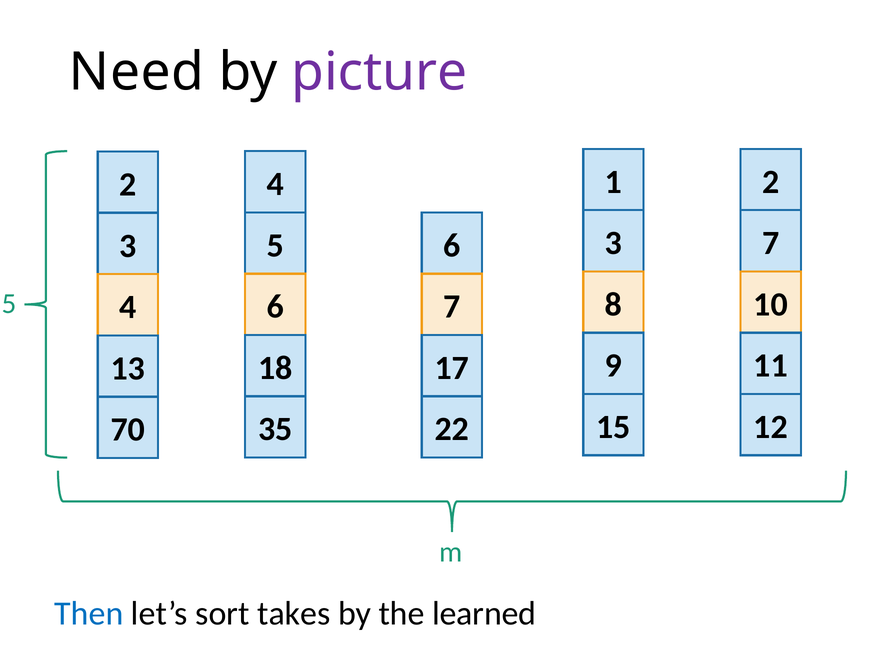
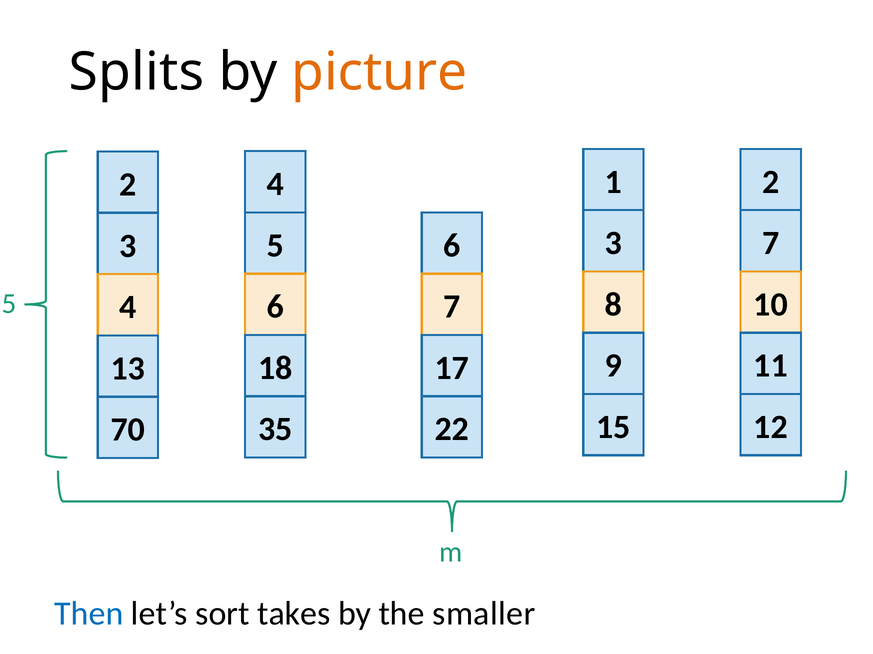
Need: Need -> Splits (137, 72)
picture colour: purple -> orange (379, 72)
learned: learned -> smaller (484, 614)
